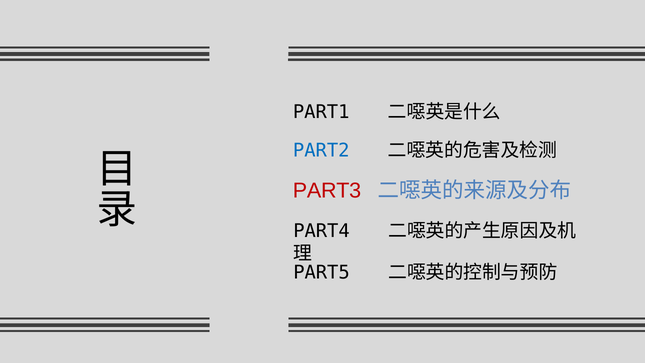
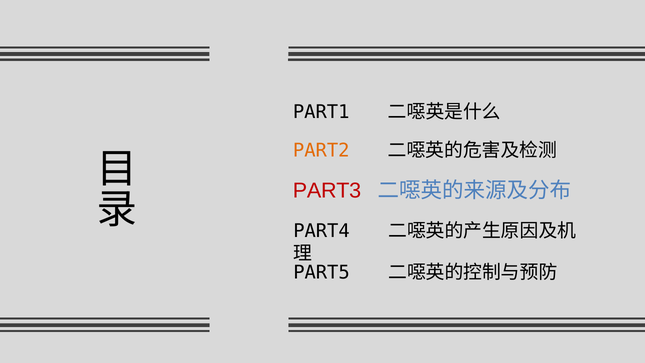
PART2 colour: blue -> orange (321, 151)
